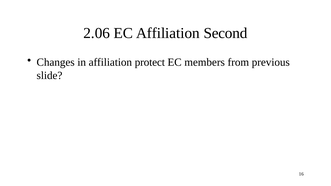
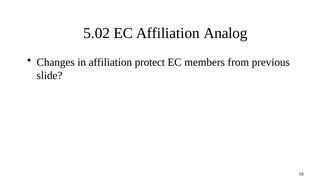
2.06: 2.06 -> 5.02 (97, 33)
Second: Second -> Analog (225, 33)
